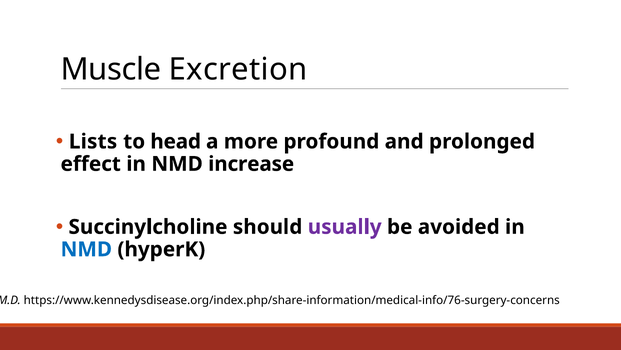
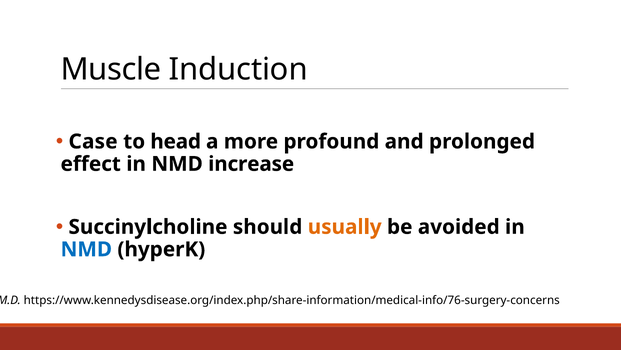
Excretion: Excretion -> Induction (238, 70)
Lists: Lists -> Case (93, 141)
usually colour: purple -> orange (345, 227)
